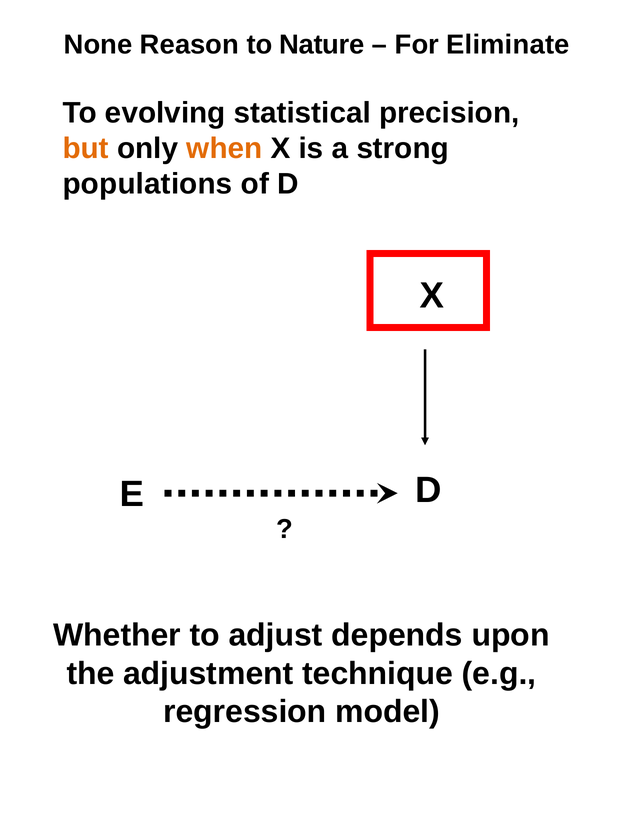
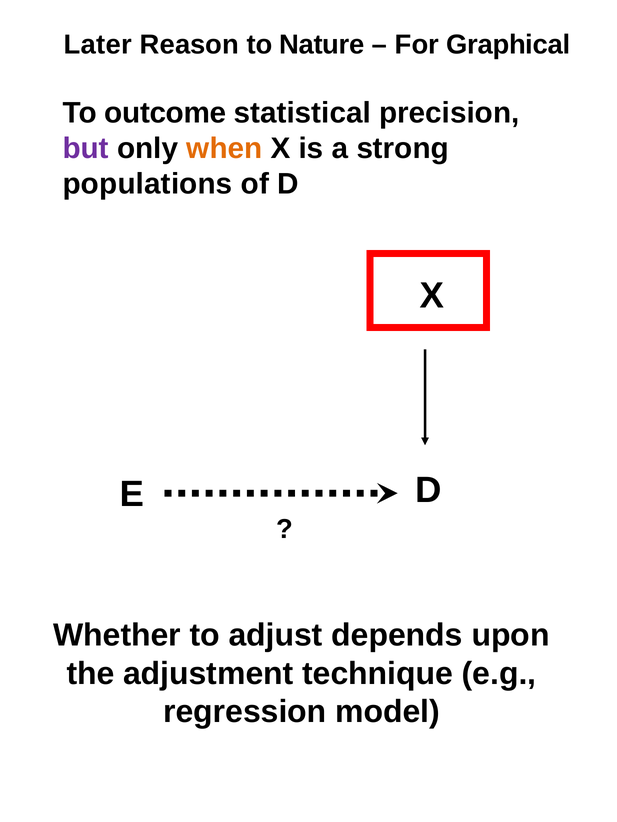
None: None -> Later (98, 45)
Eliminate: Eliminate -> Graphical (508, 45)
evolving: evolving -> outcome (165, 113)
but colour: orange -> purple (86, 149)
